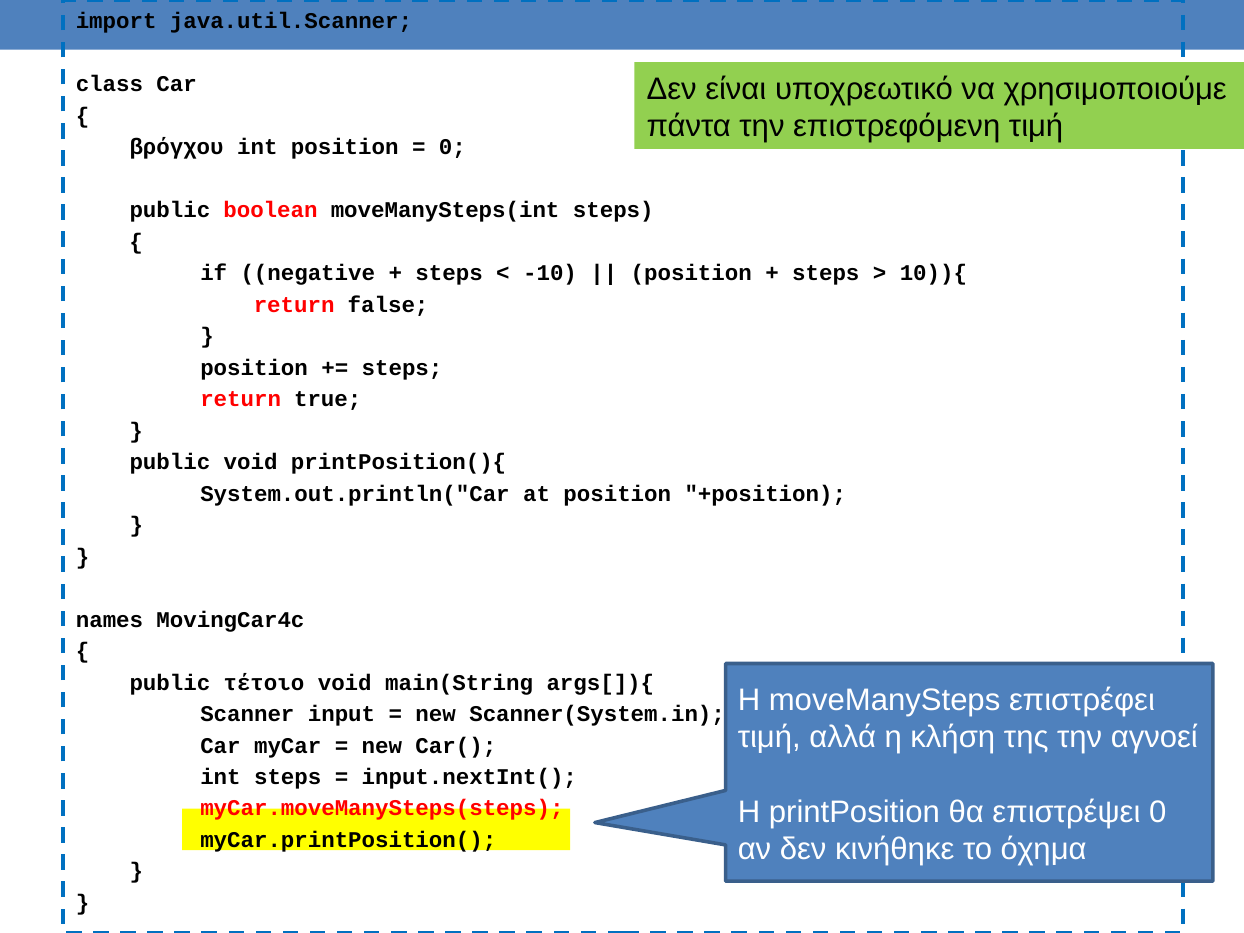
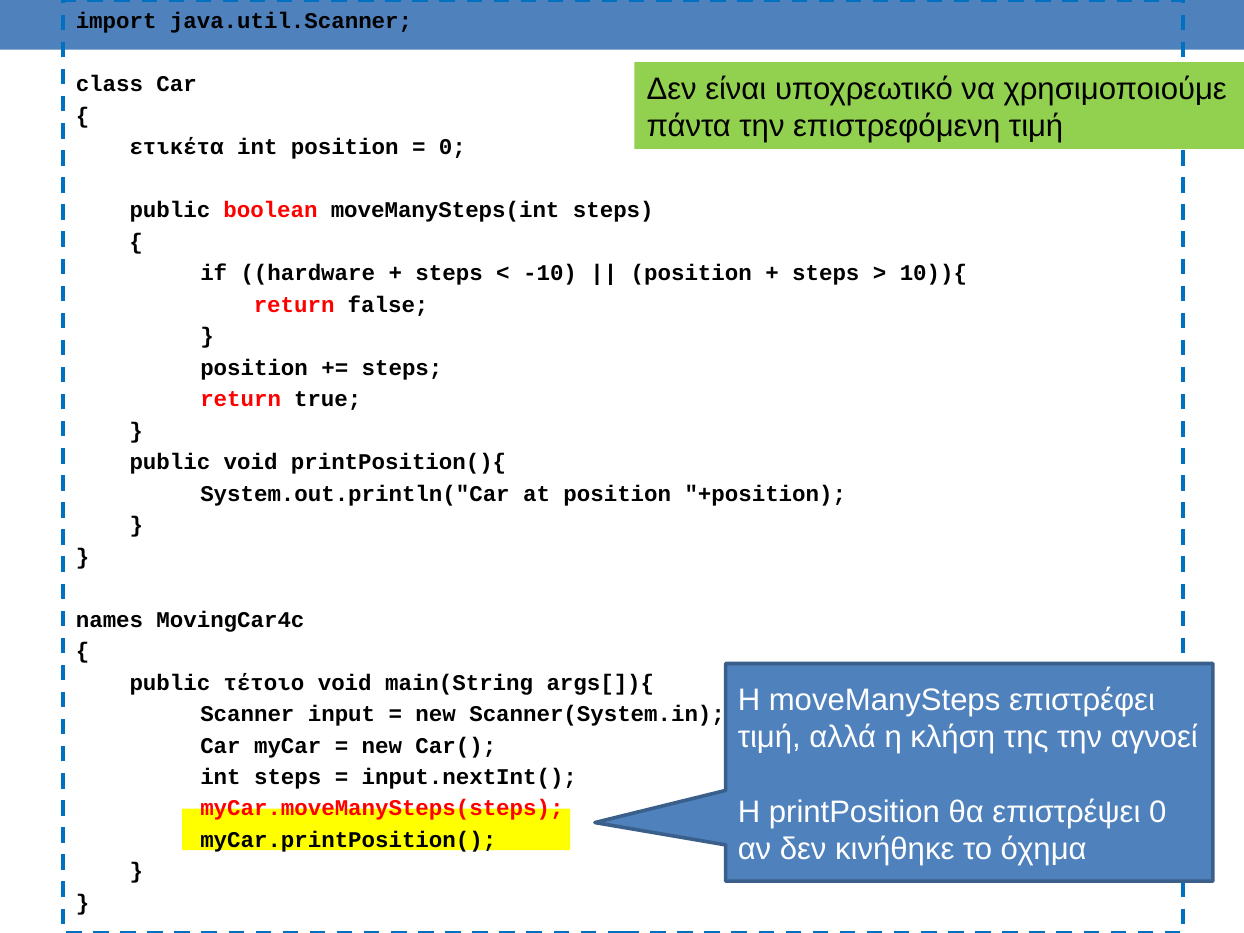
βρόγχου: βρόγχου -> ετικέτα (177, 147)
negative: negative -> hardware (308, 273)
